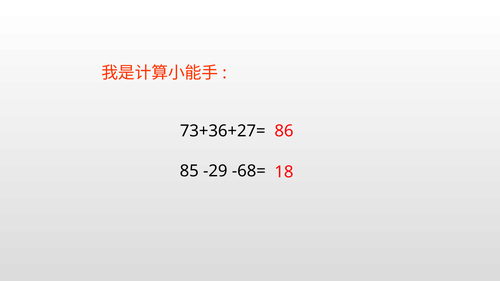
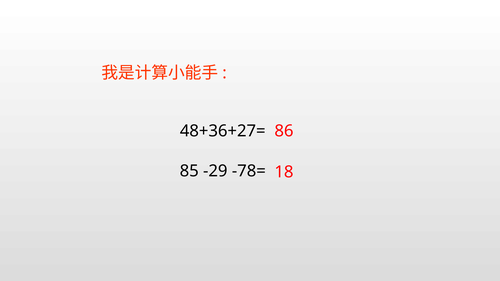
73+36+27=: 73+36+27= -> 48+36+27= (223, 131)
-68=: -68= -> -78= (249, 171)
